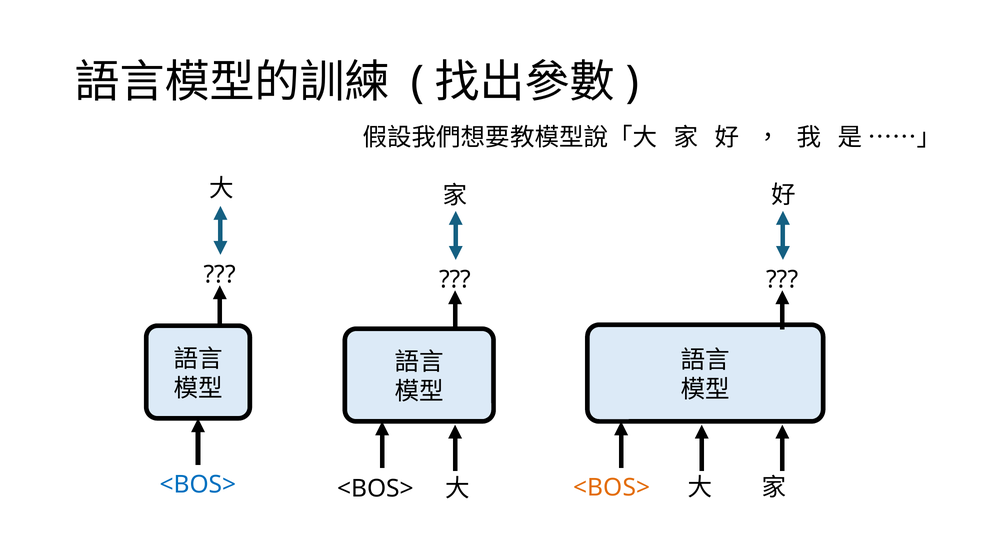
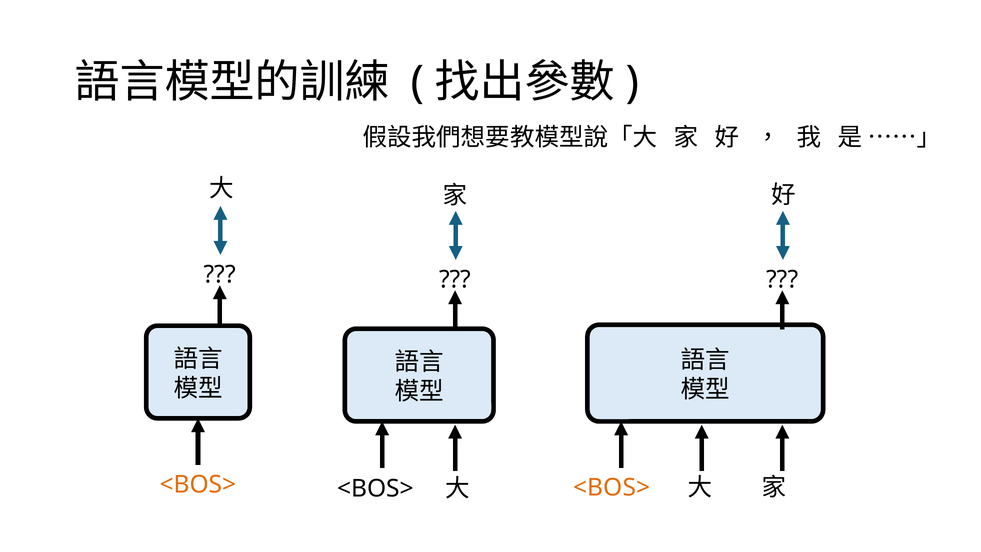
<BOS> colour: blue -> orange (198, 485)
